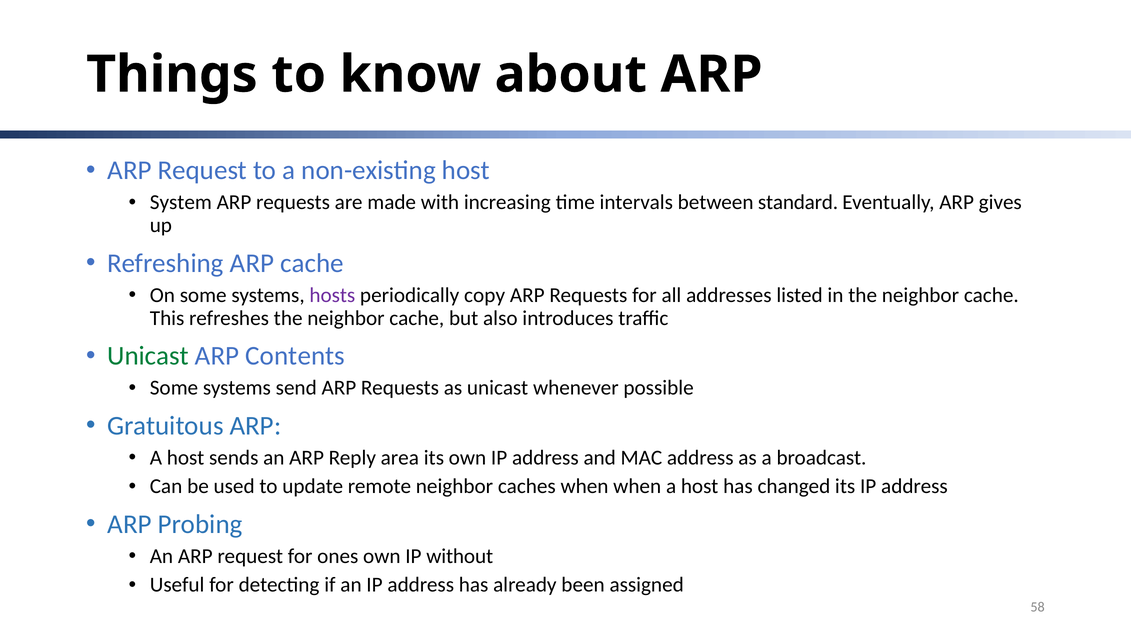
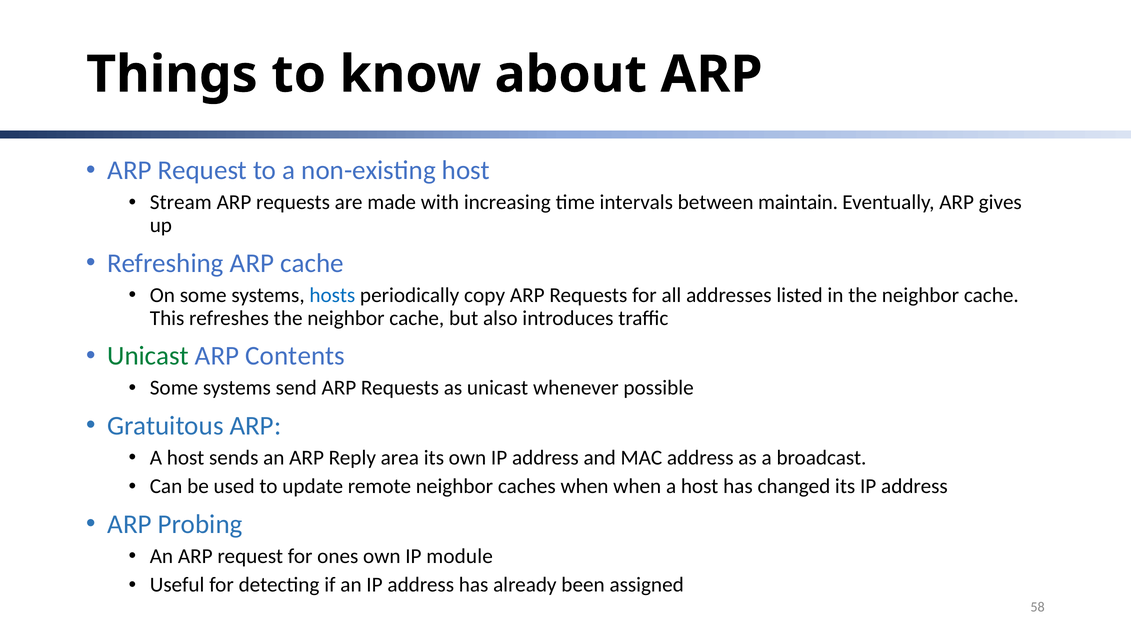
System: System -> Stream (181, 202)
standard: standard -> maintain (798, 202)
hosts colour: purple -> blue (332, 295)
without: without -> module (460, 556)
